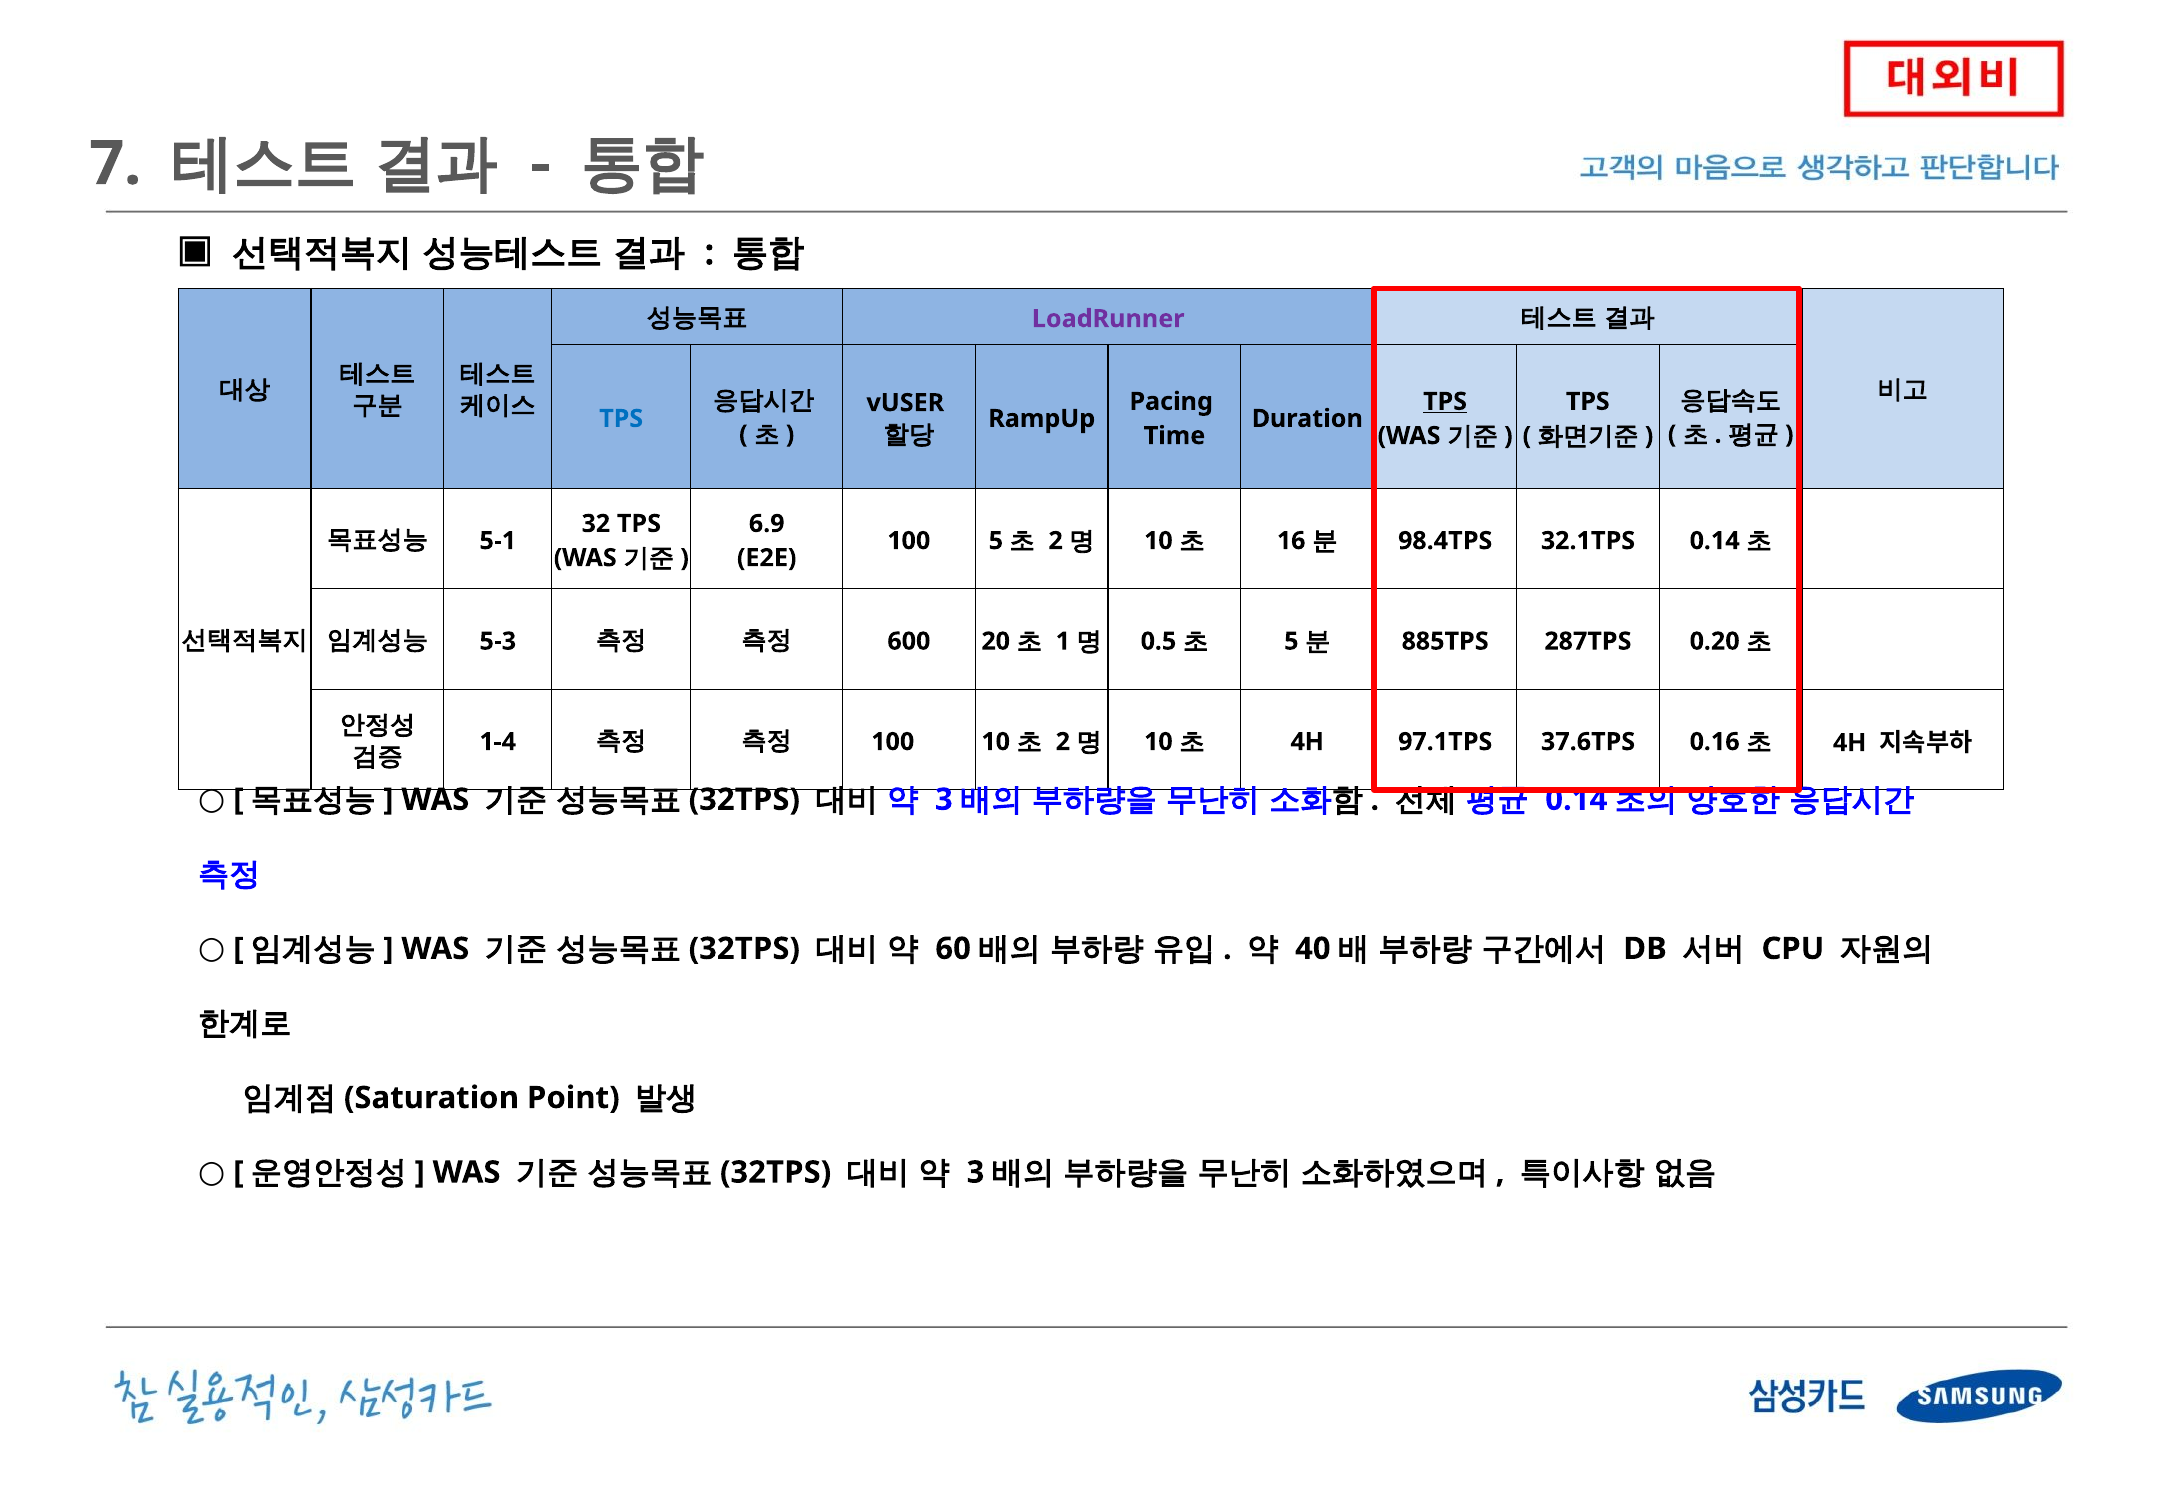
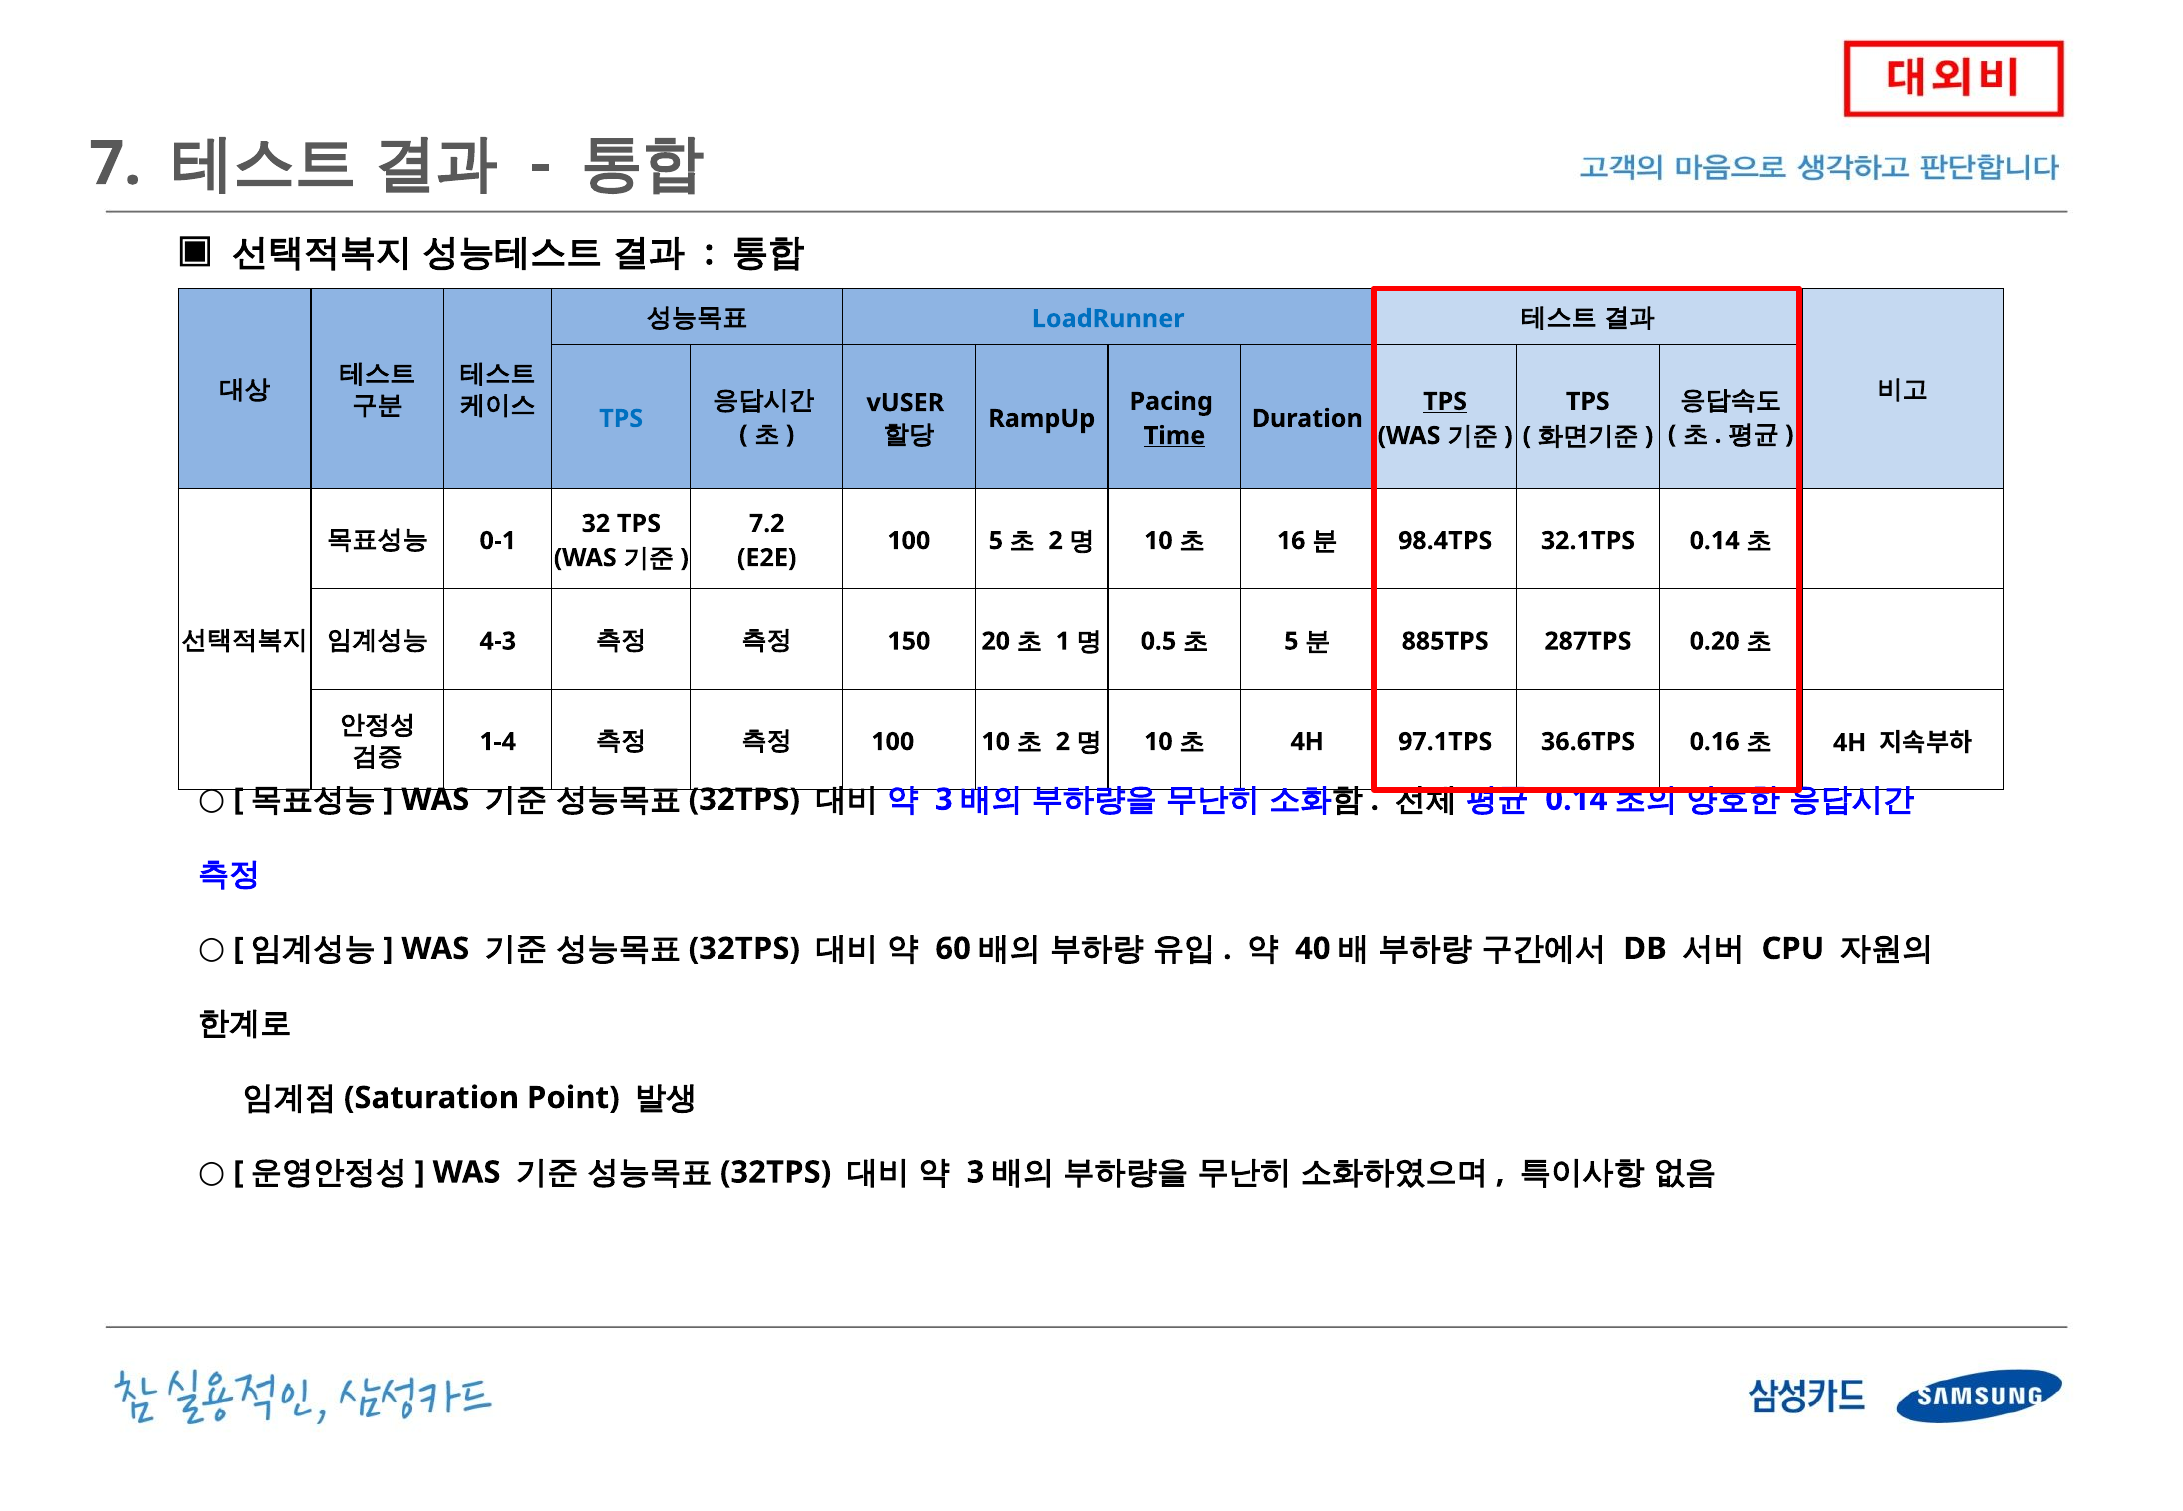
LoadRunner colour: purple -> blue (1108, 319)
Time underline: none -> present (1175, 436)
6.9: 6.9 -> 7.2 (767, 524)
5-1: 5-1 -> 0-1 (498, 541)
5-3: 5-3 -> 4-3 (498, 641)
600: 600 -> 150 (909, 641)
37.6TPS: 37.6TPS -> 36.6TPS (1588, 742)
